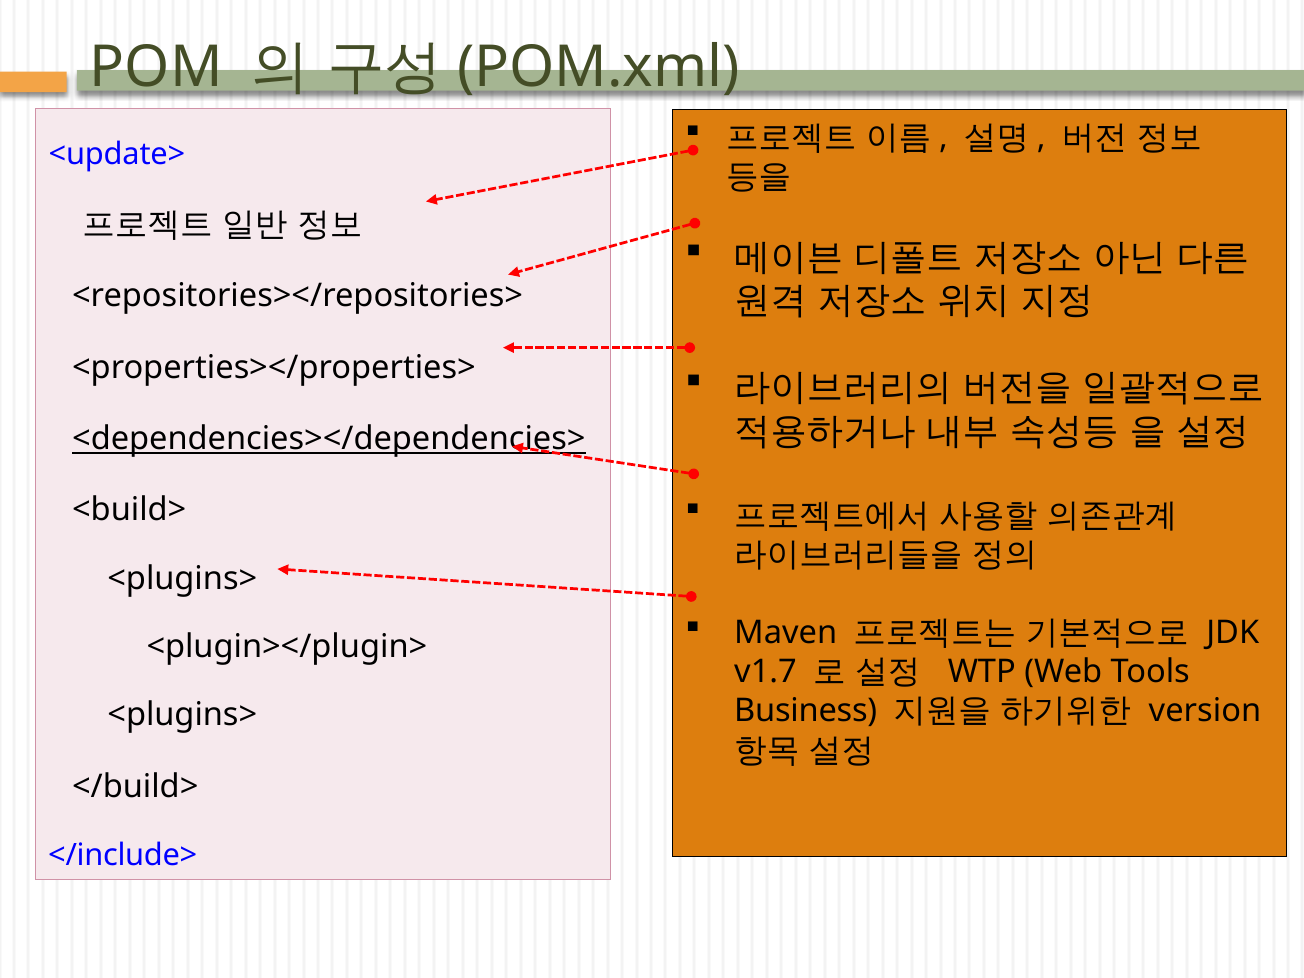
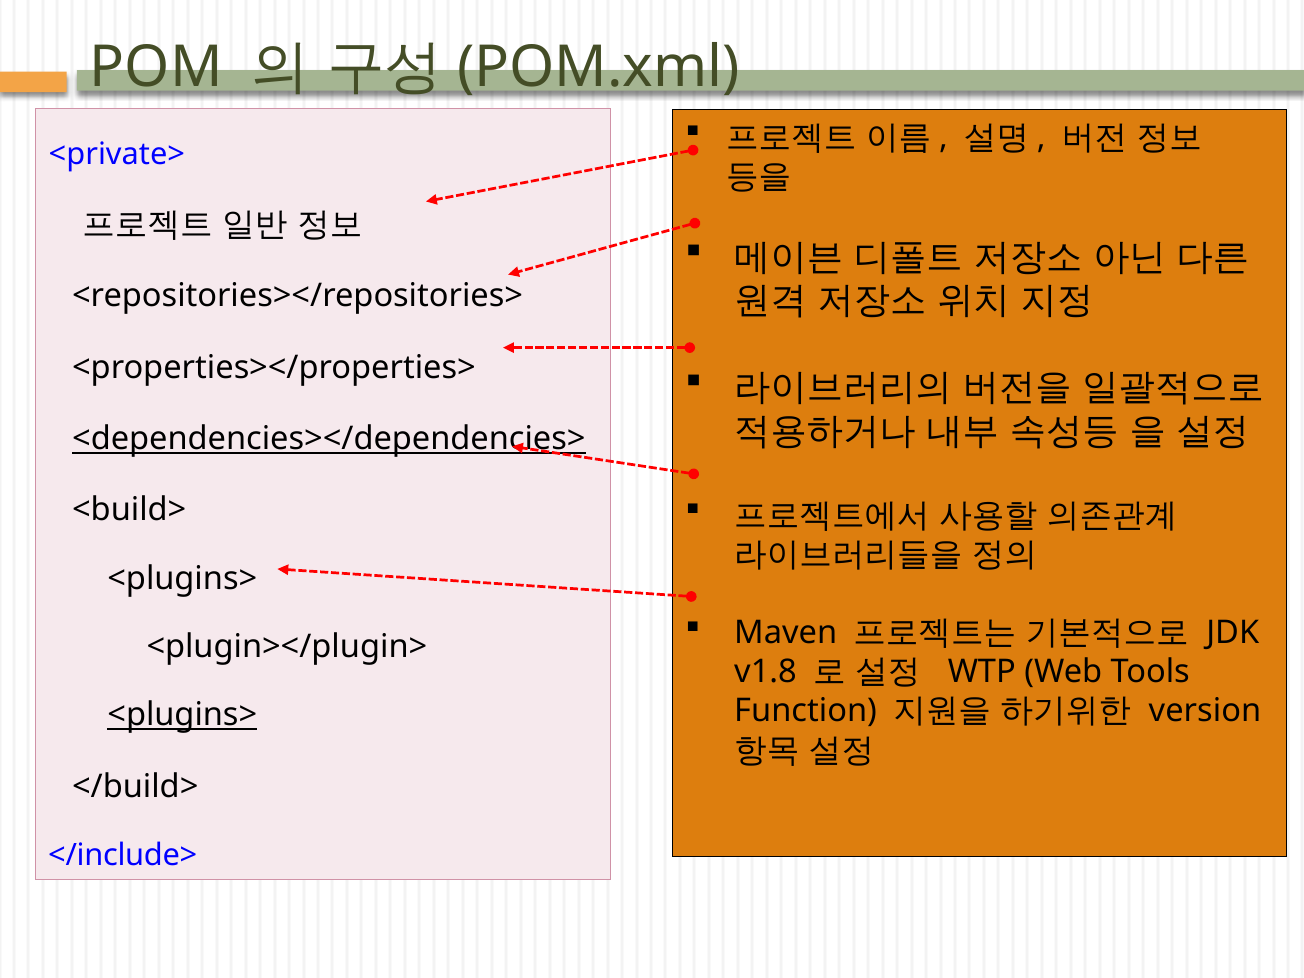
<update>: <update> -> <private> (117, 154)
v1.7: v1.7 -> v1.8 (766, 672)
Business: Business -> Function (806, 711)
<plugins> underline: none -> present (182, 715)
